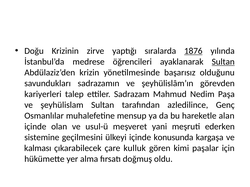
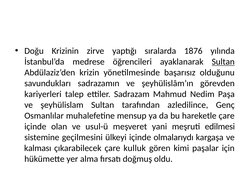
1876 underline: present -> none (193, 51)
hareketle alan: alan -> çare (227, 116)
ederken: ederken -> edilmesi (220, 127)
konusunda: konusunda -> olmalarıydı (174, 138)
